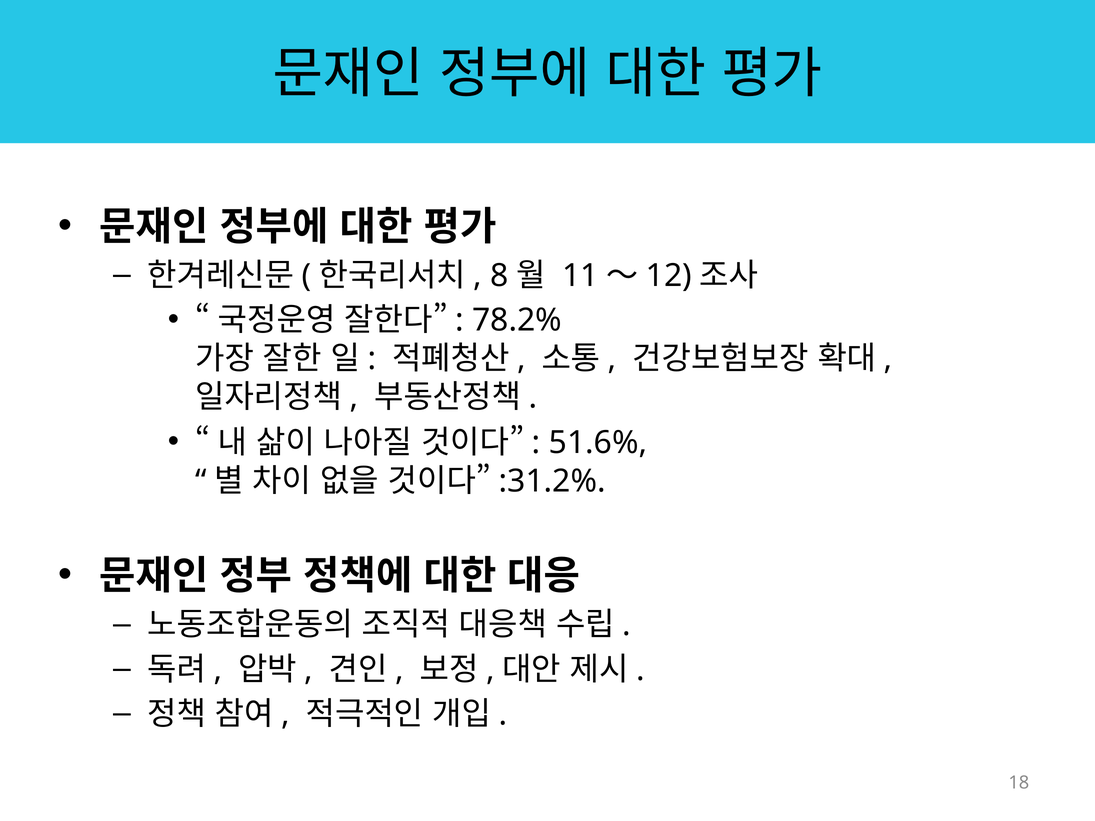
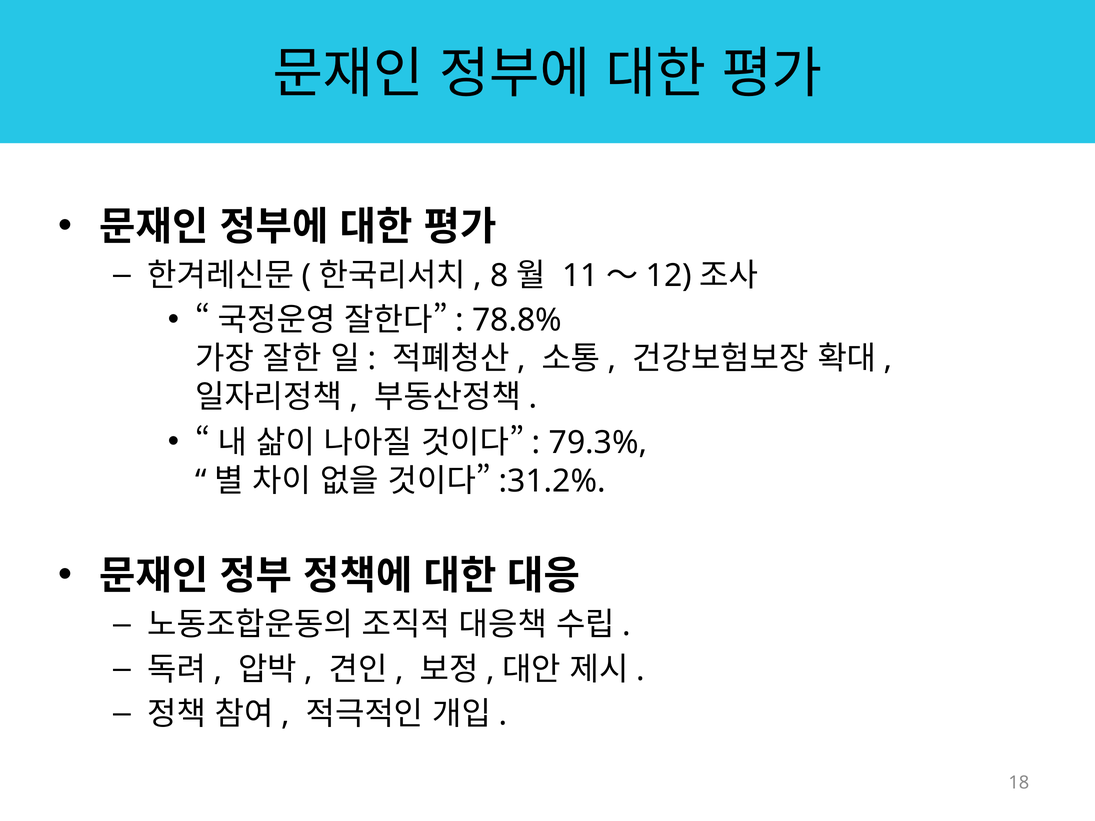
78.2%: 78.2% -> 78.8% (517, 321)
51.6%: 51.6% -> 79.3% (598, 443)
